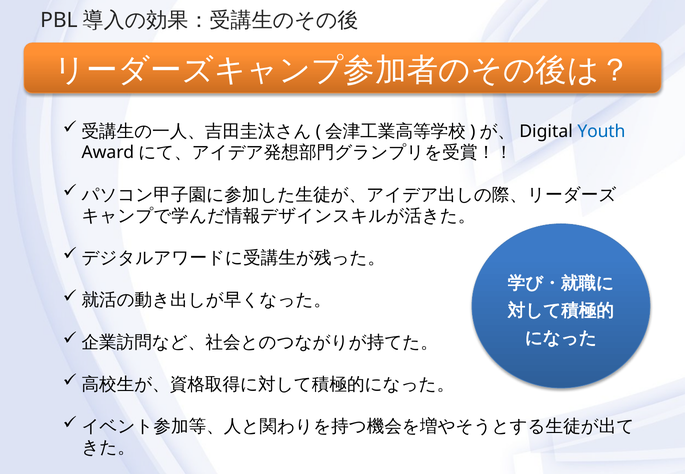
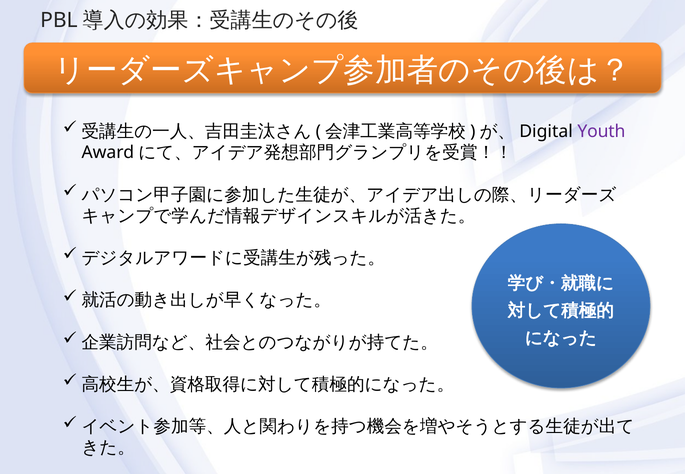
Youth colour: blue -> purple (601, 132)
